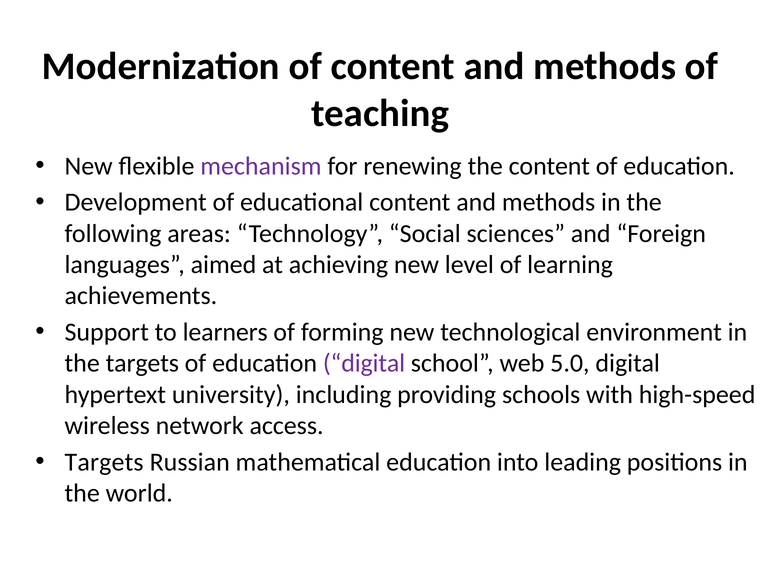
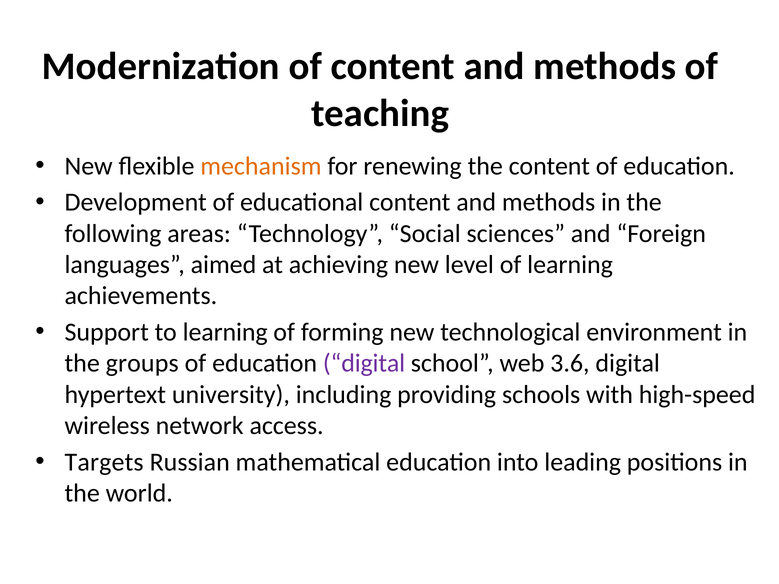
mechanism colour: purple -> orange (261, 166)
to learners: learners -> learning (225, 332)
the targets: targets -> groups (142, 363)
5.0: 5.0 -> 3.6 (570, 363)
